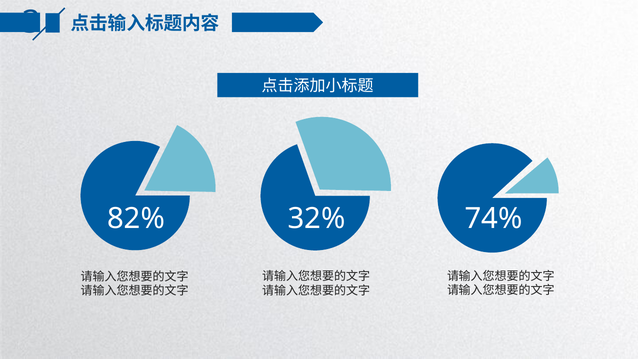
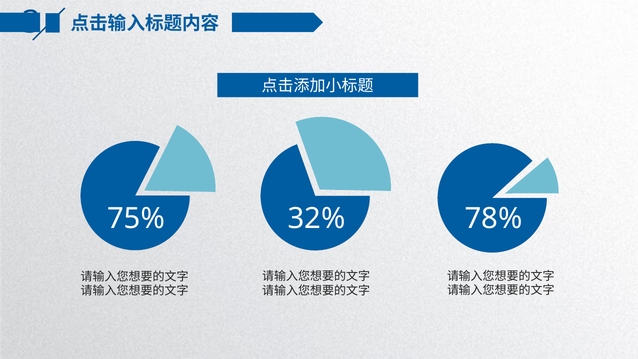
82%: 82% -> 75% (136, 219)
74%: 74% -> 78% (494, 219)
